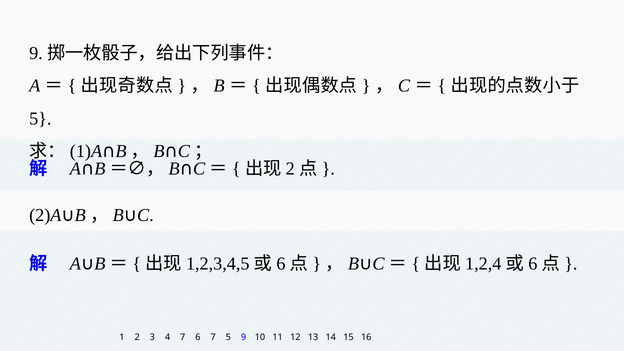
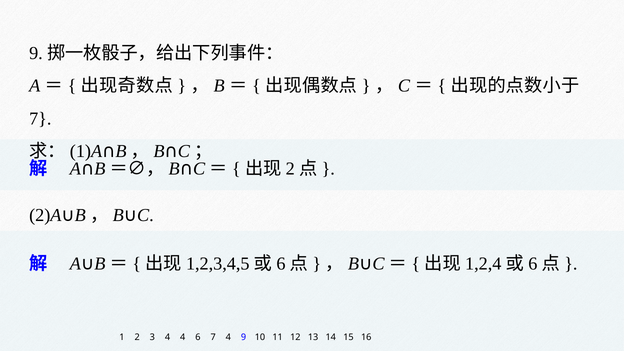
5: 5 -> 7 (40, 119)
4 7: 7 -> 4 (183, 337)
7 5: 5 -> 4 (228, 337)
